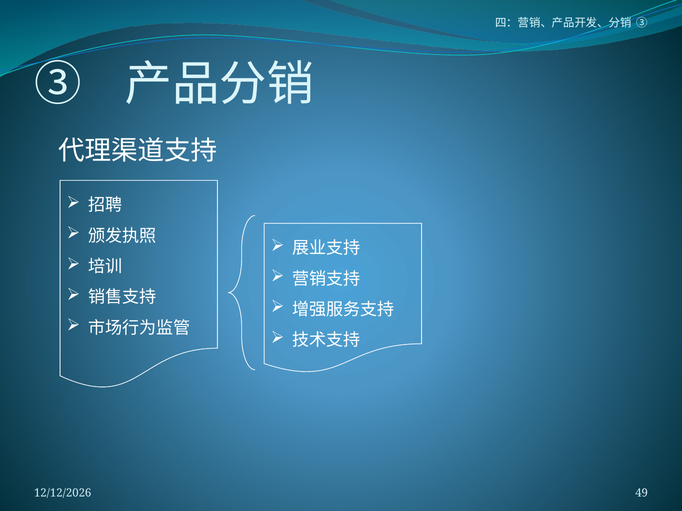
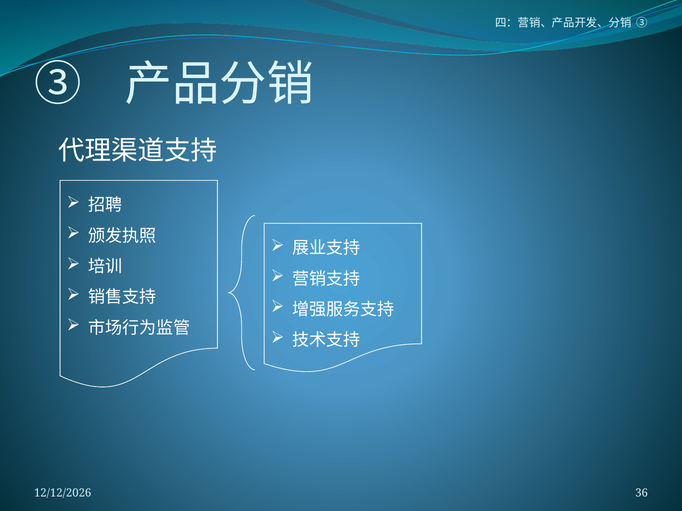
49: 49 -> 36 (642, 493)
